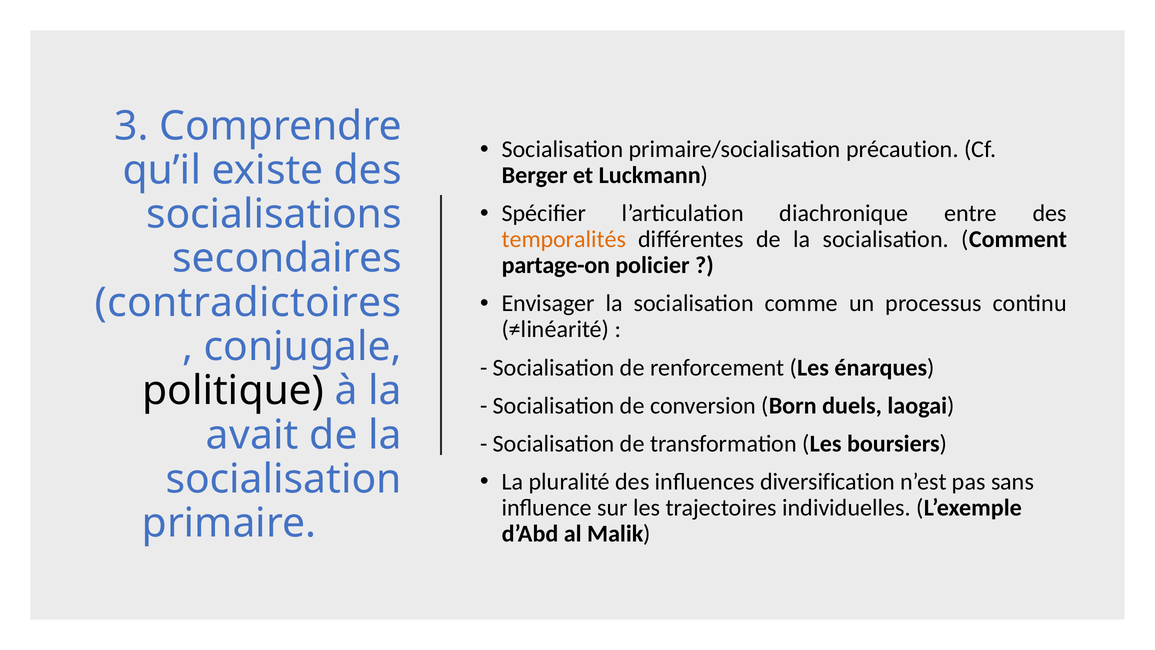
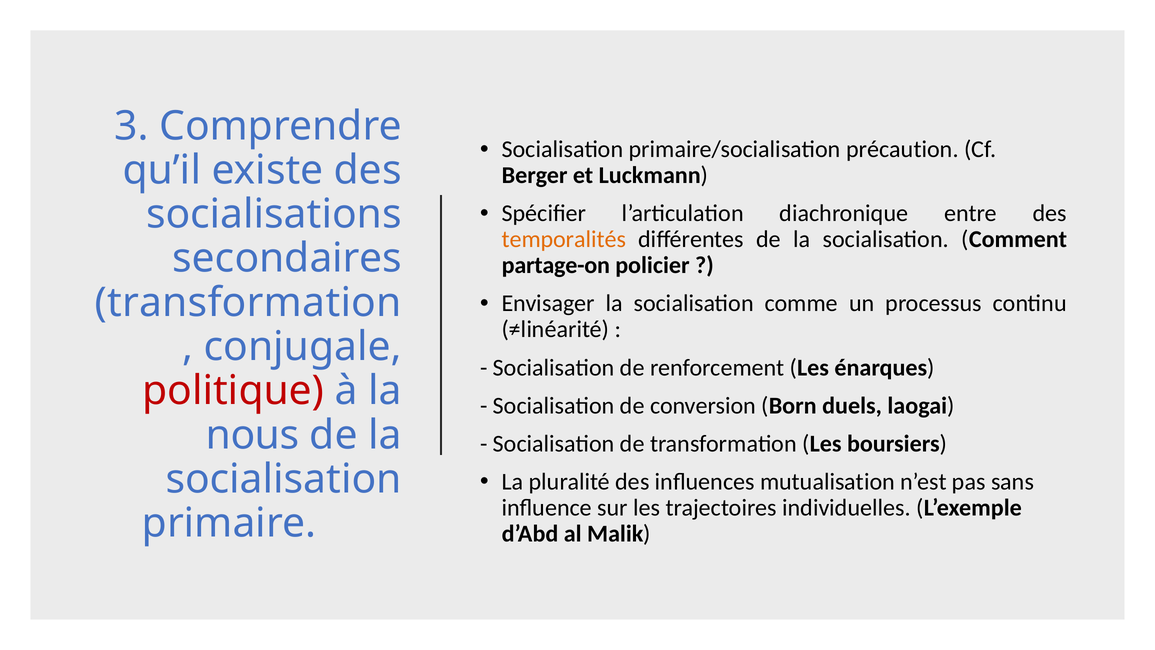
contradictoires: contradictoires -> transformation (248, 302)
politique colour: black -> red (233, 391)
avait: avait -> nous (253, 435)
diversification: diversification -> mutualisation (827, 481)
